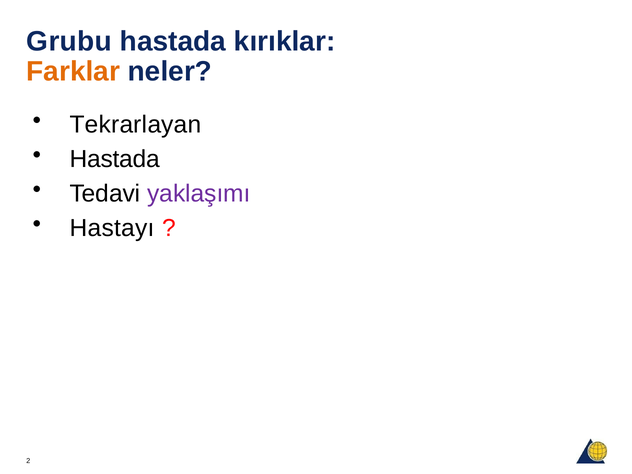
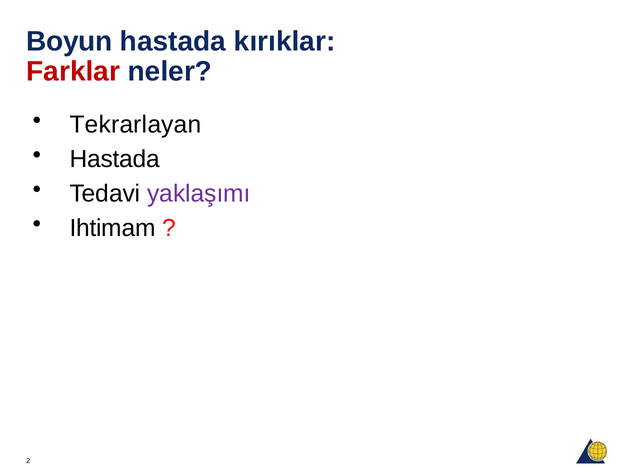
Grubu: Grubu -> Boyun (69, 41)
Farklar colour: orange -> red (73, 72)
Hastayı: Hastayı -> Ihtimam (113, 228)
